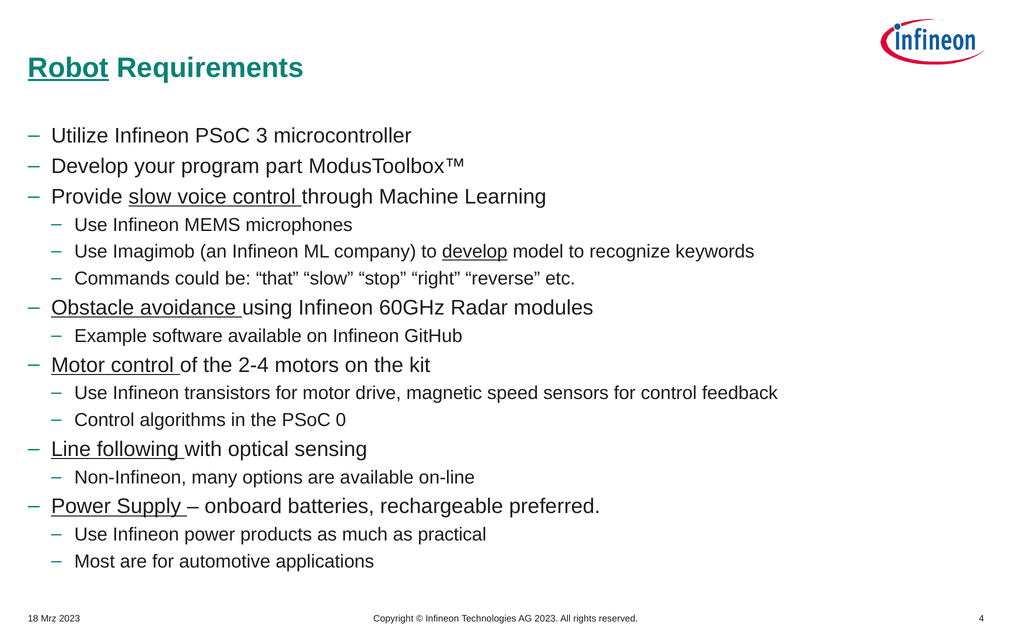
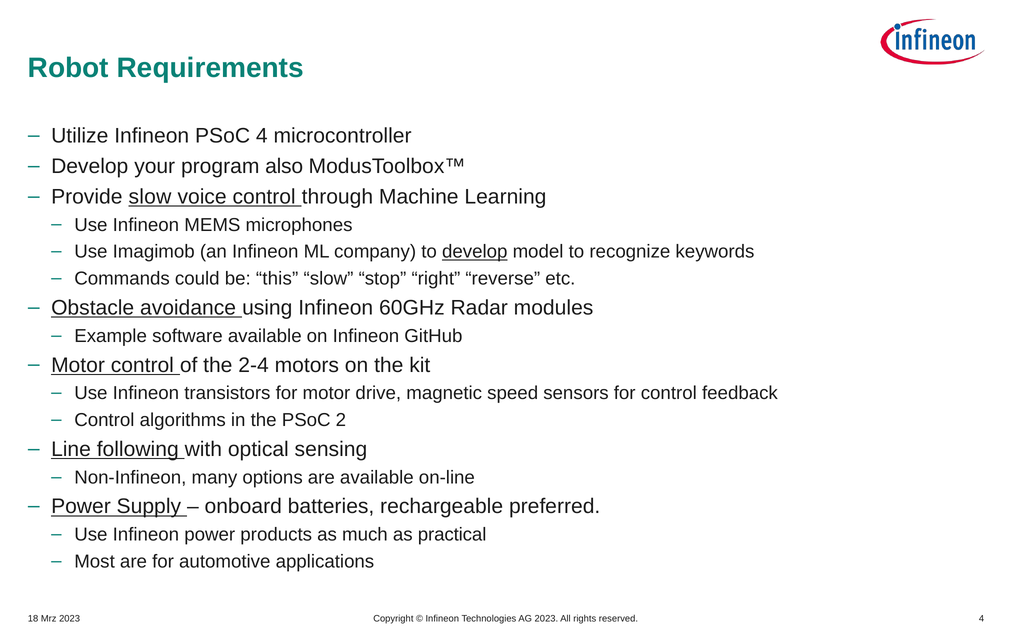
Robot underline: present -> none (68, 68)
PSoC 3: 3 -> 4 (262, 136)
part: part -> also (284, 166)
that: that -> this (277, 279)
0: 0 -> 2 (341, 421)
